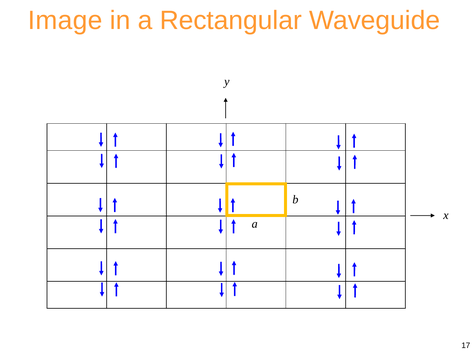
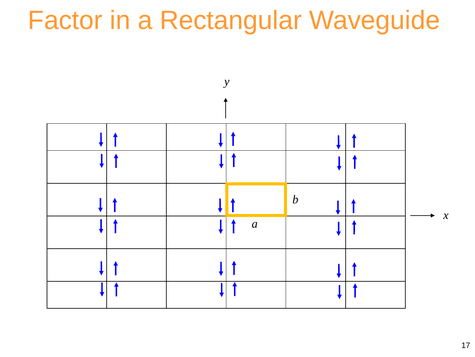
Image: Image -> Factor (65, 20)
